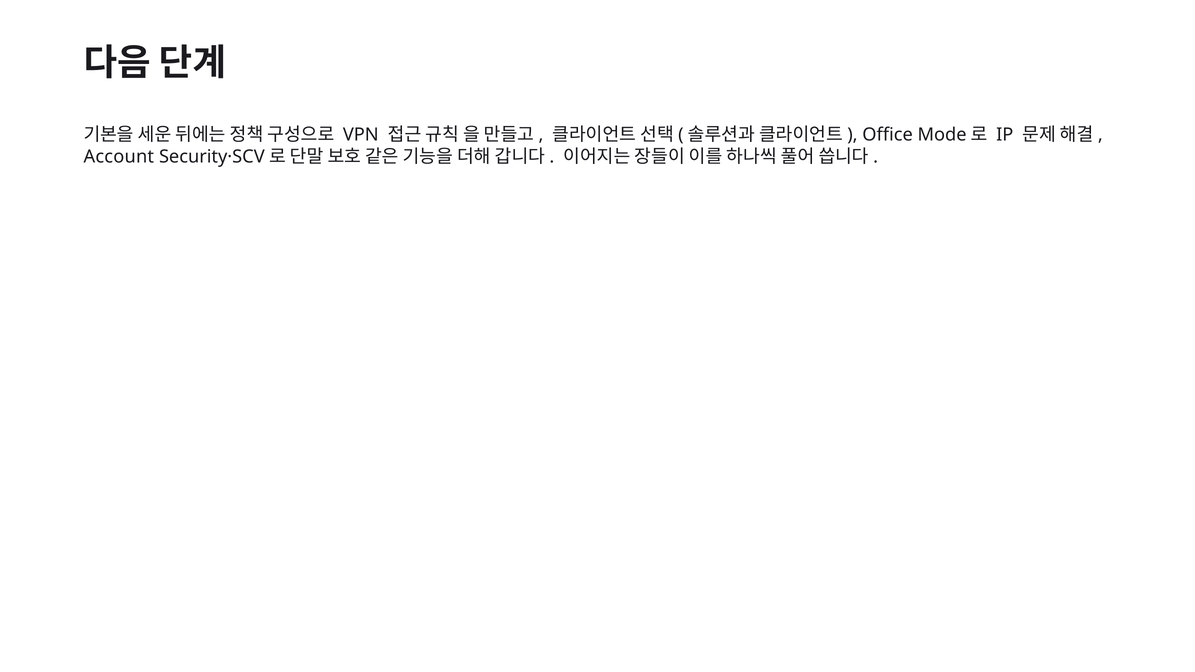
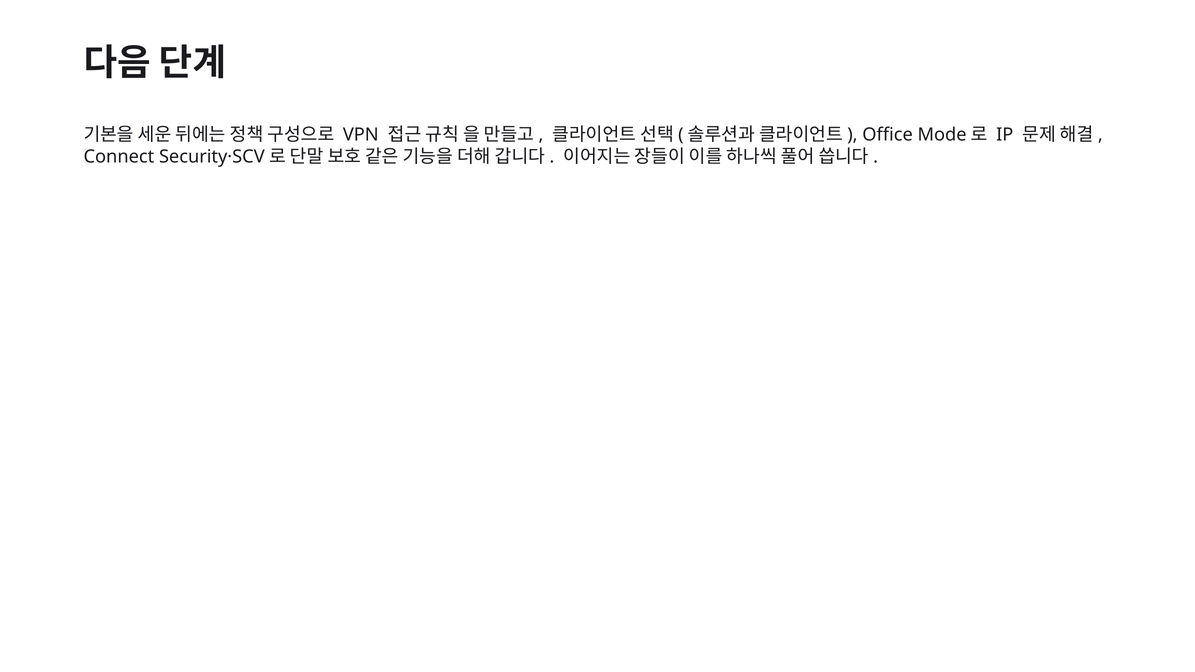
Account: Account -> Connect (119, 157)
